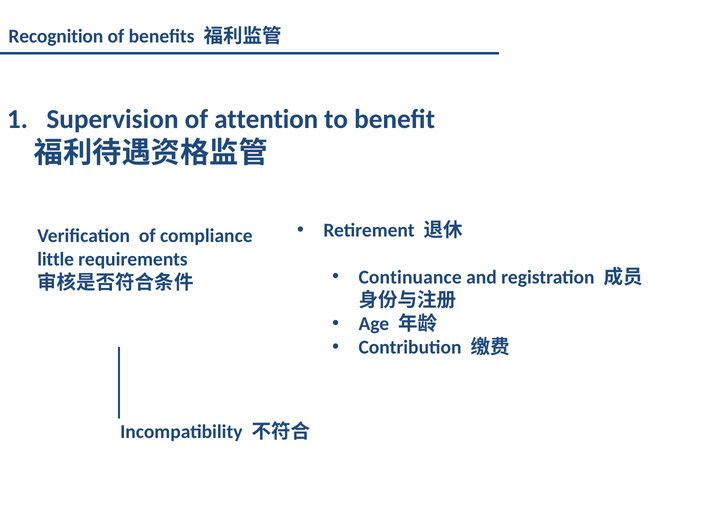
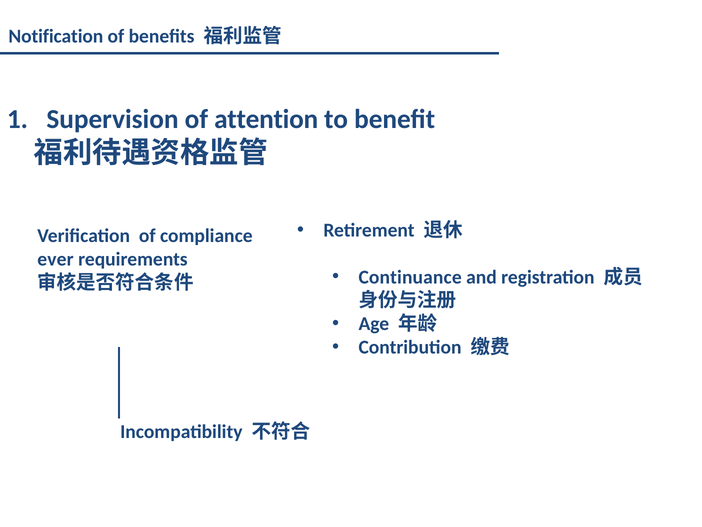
Recognition: Recognition -> Notification (56, 36)
little: little -> ever (55, 259)
